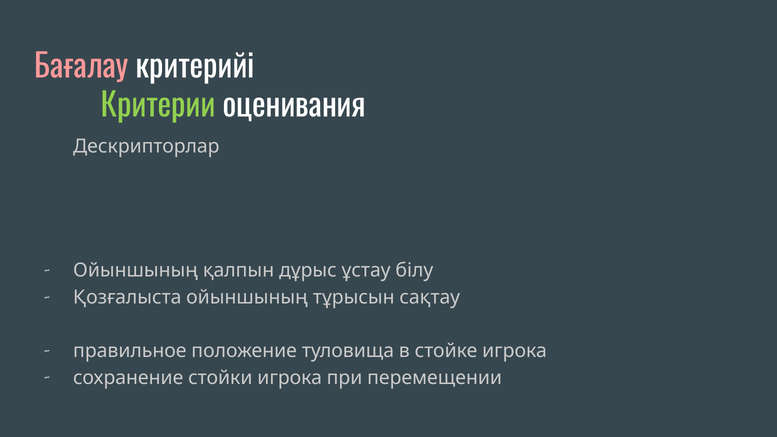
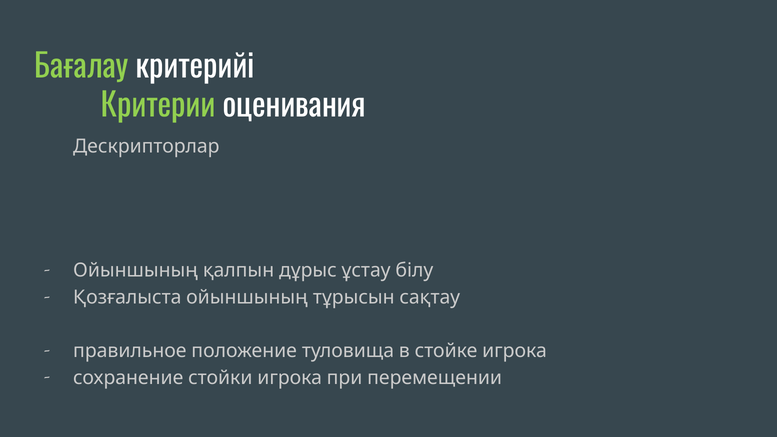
Бағалау colour: pink -> light green (81, 67)
